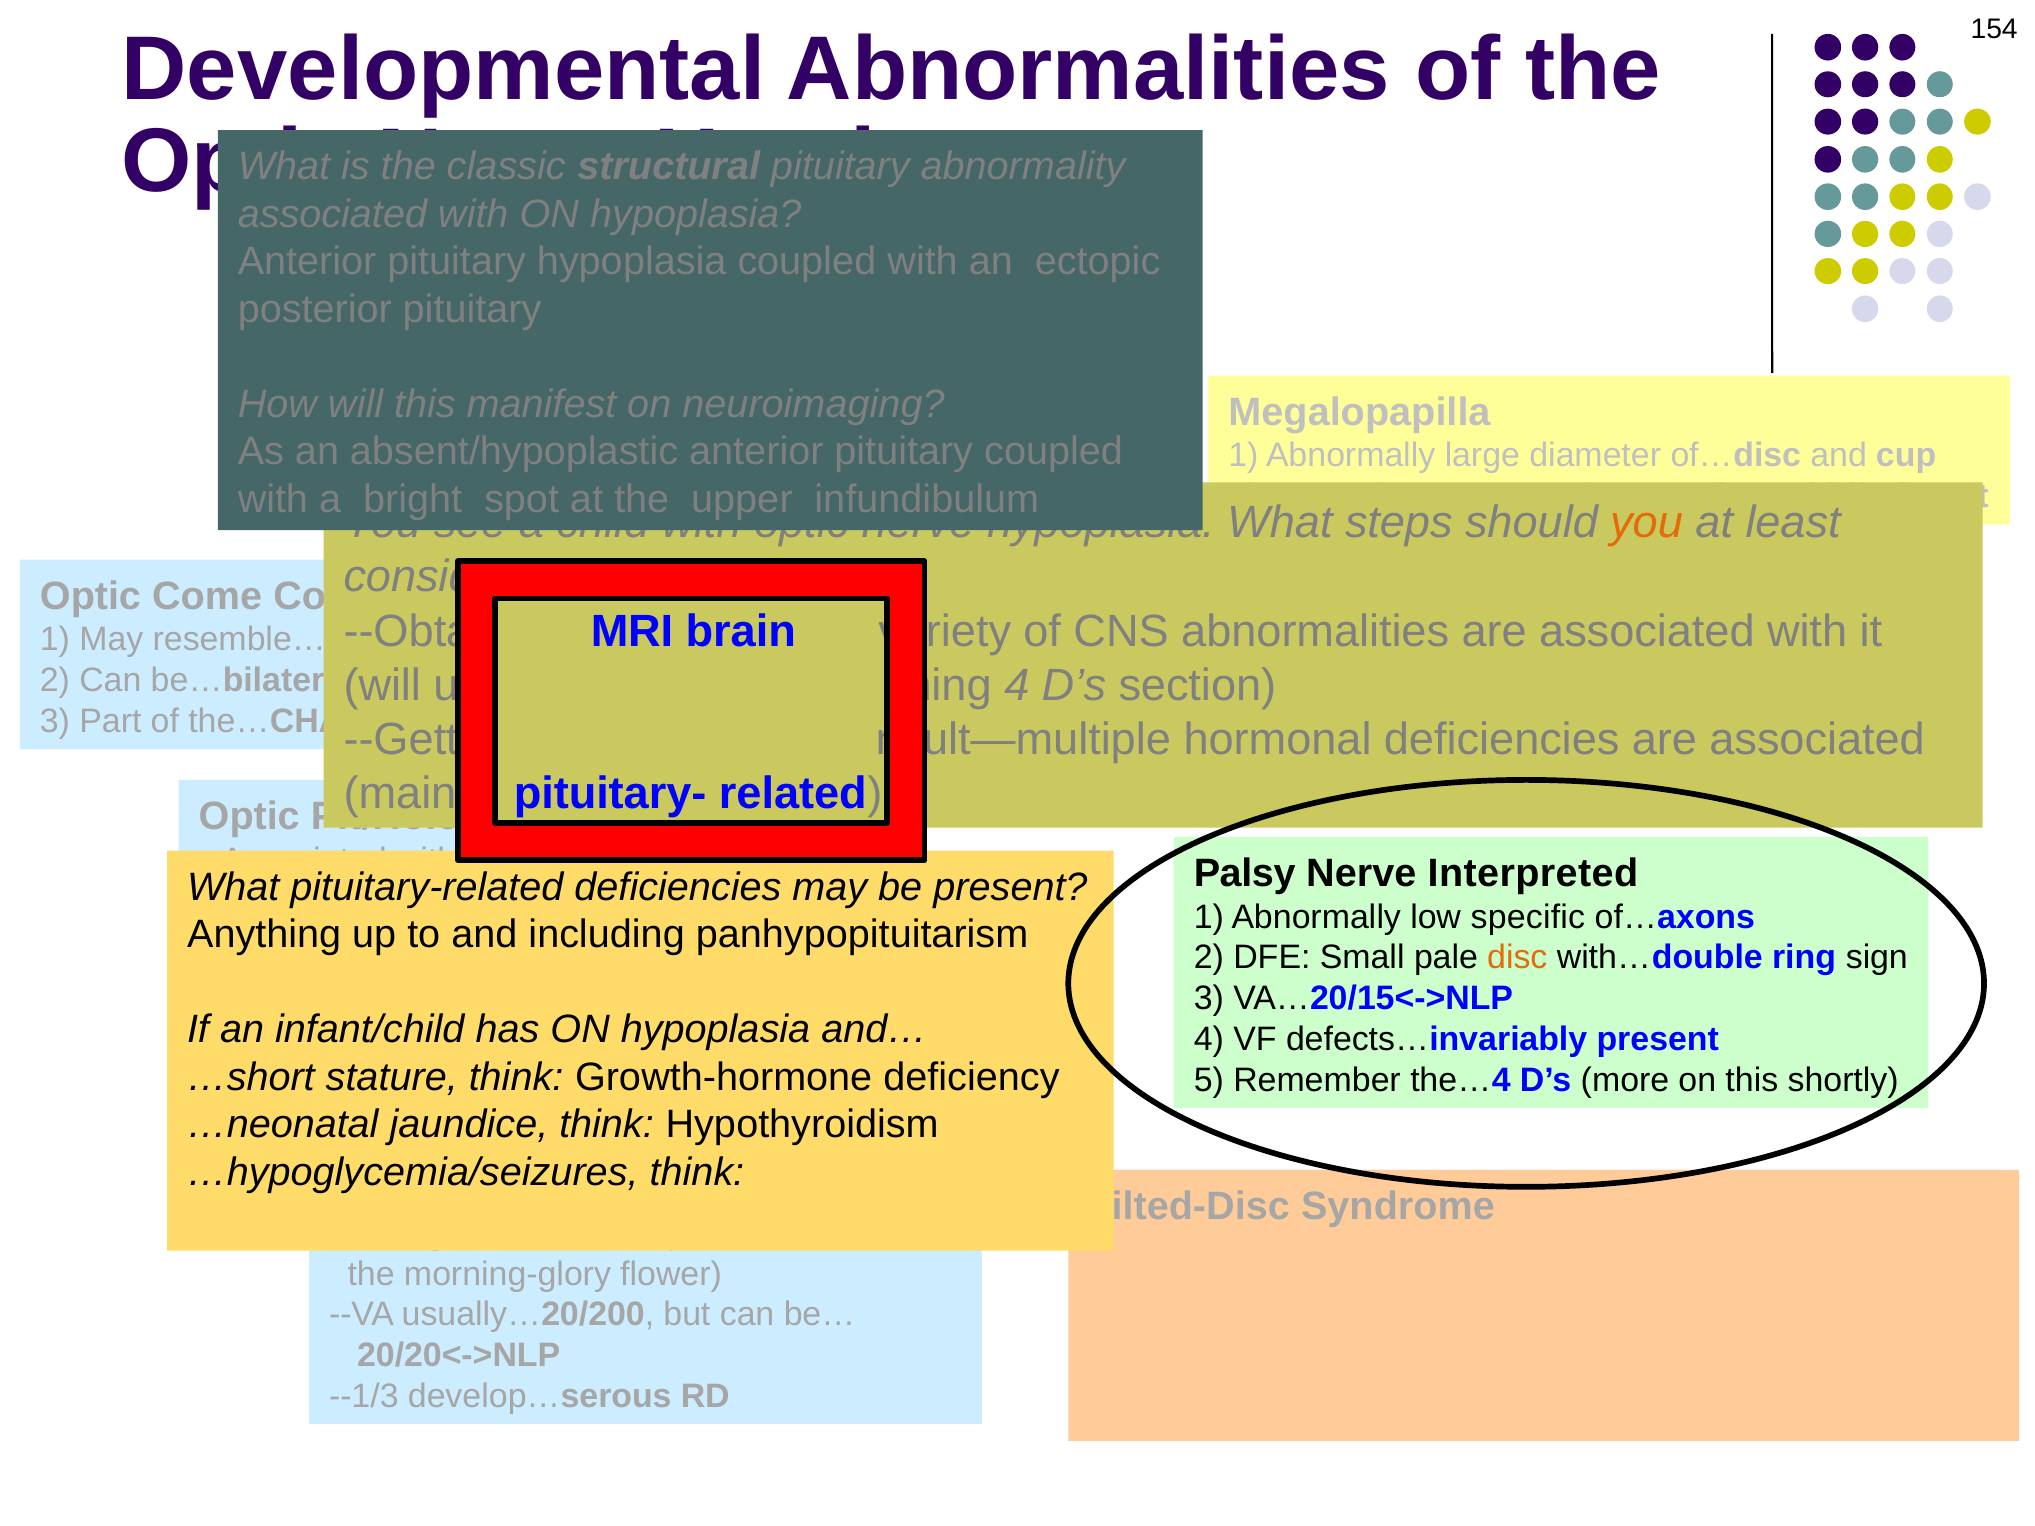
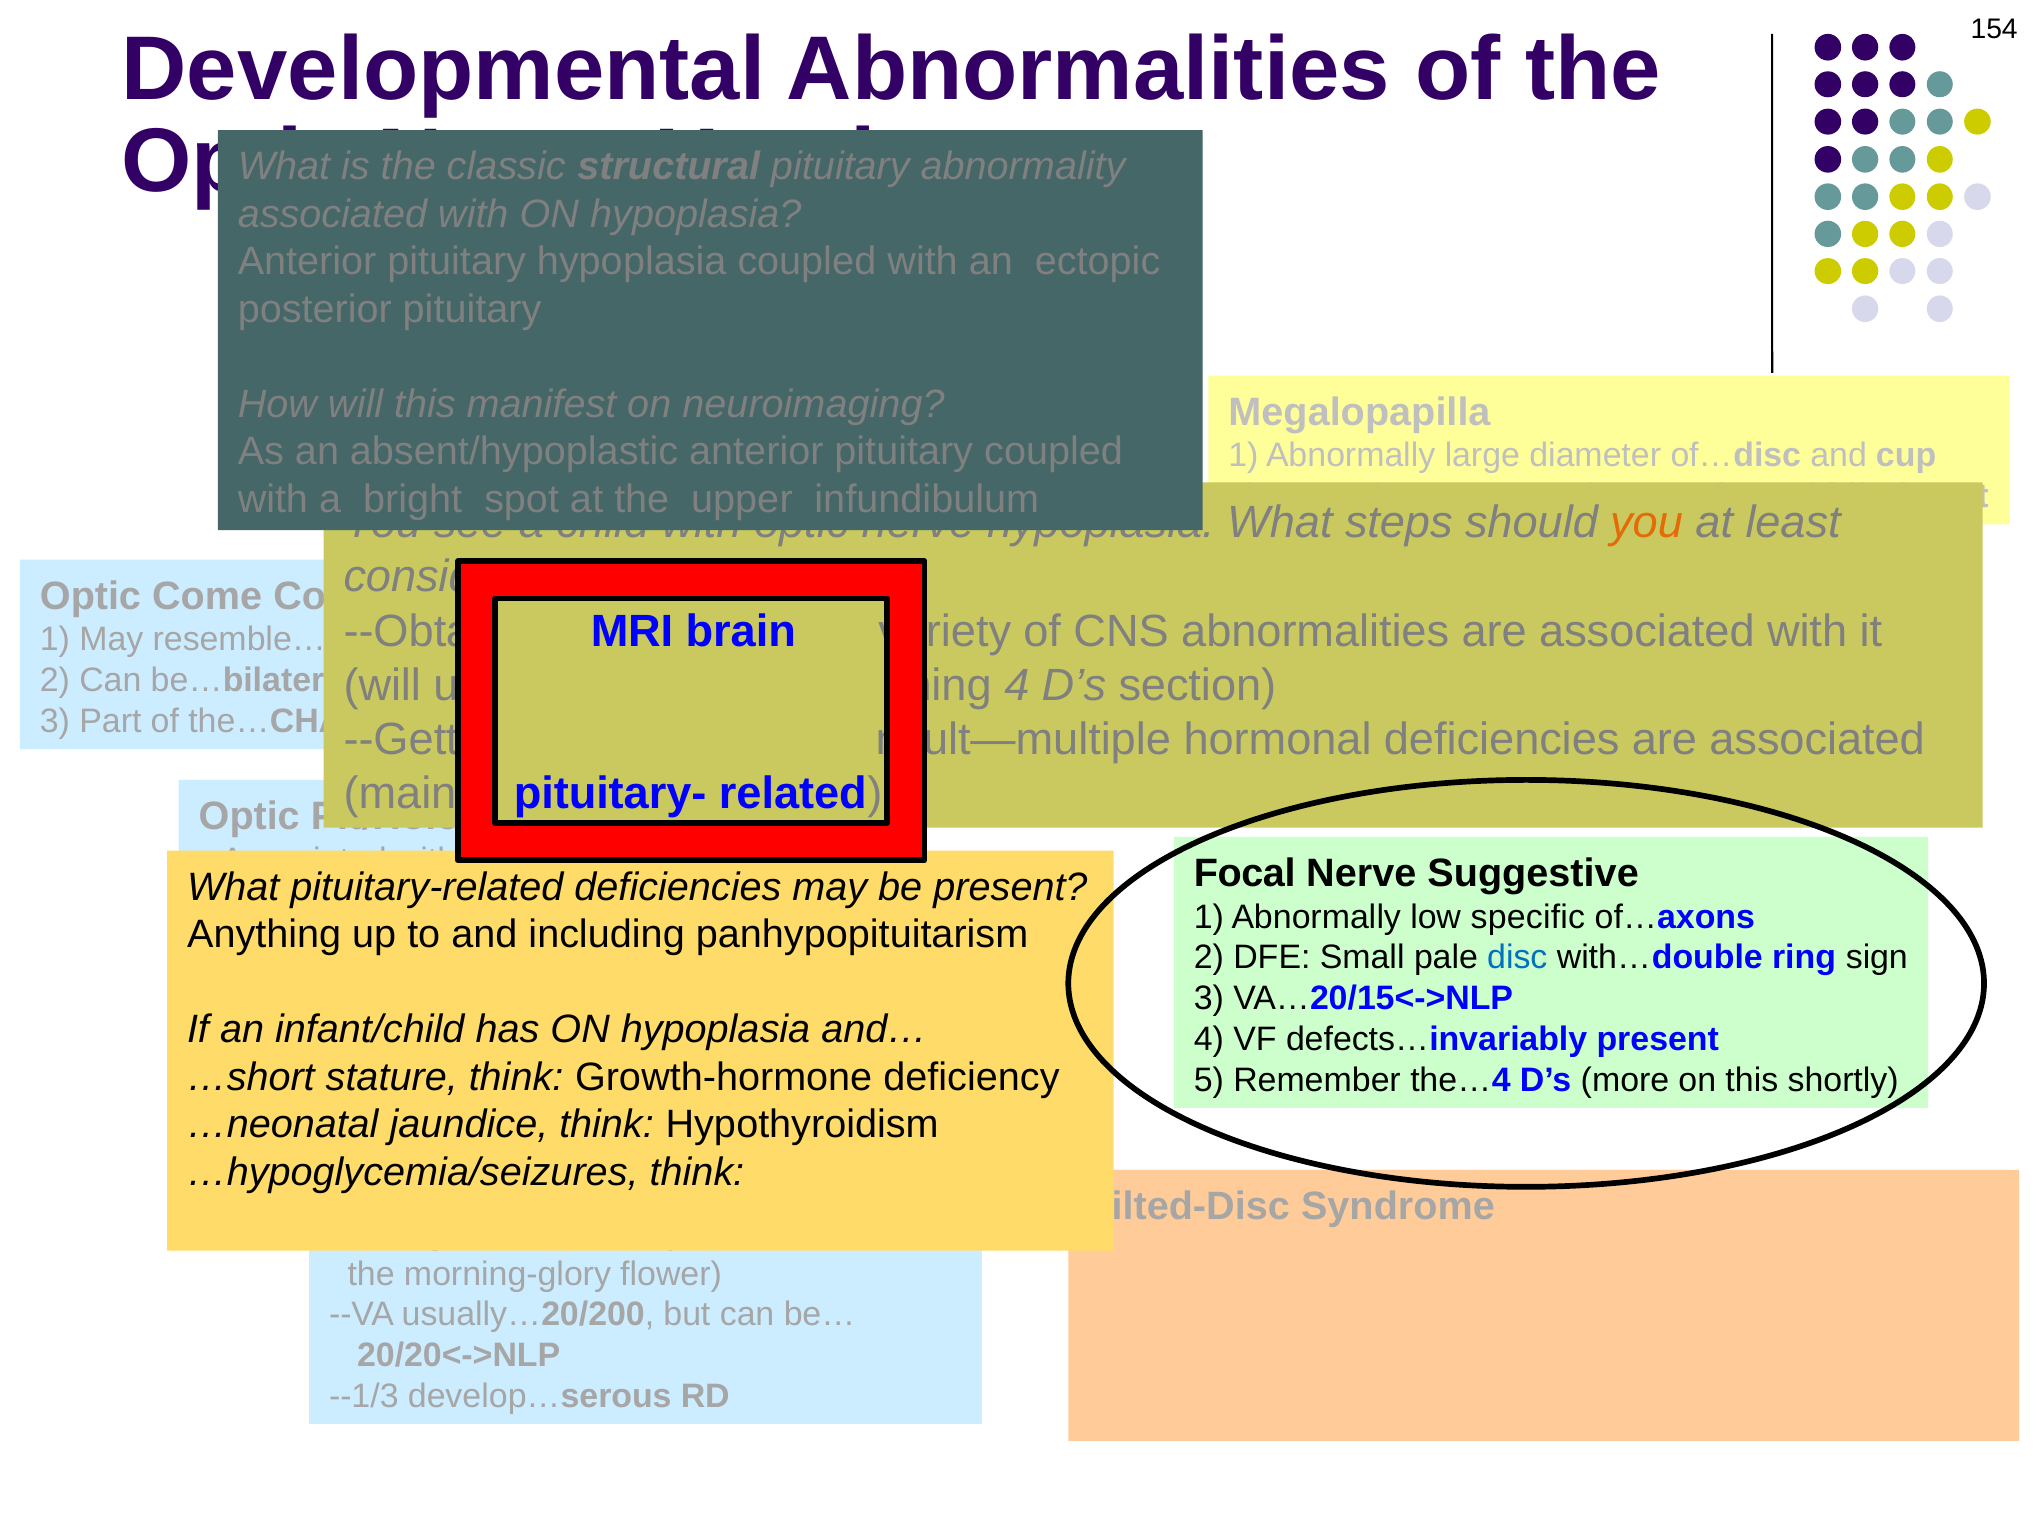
Palsy: Palsy -> Focal (1245, 874)
Interpreted: Interpreted -> Suggestive (1533, 874)
disc colour: orange -> blue (1517, 958)
